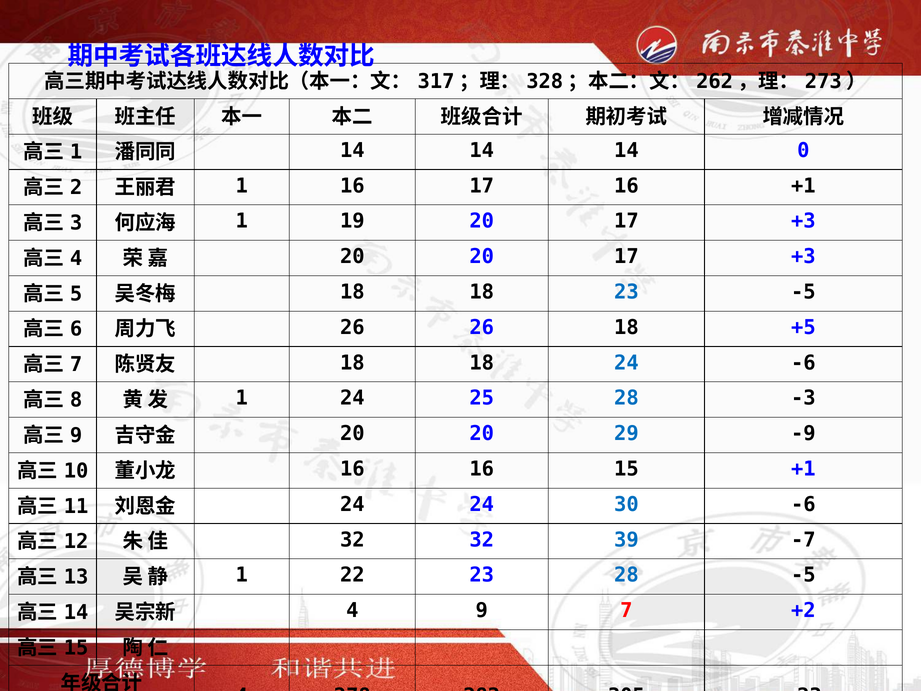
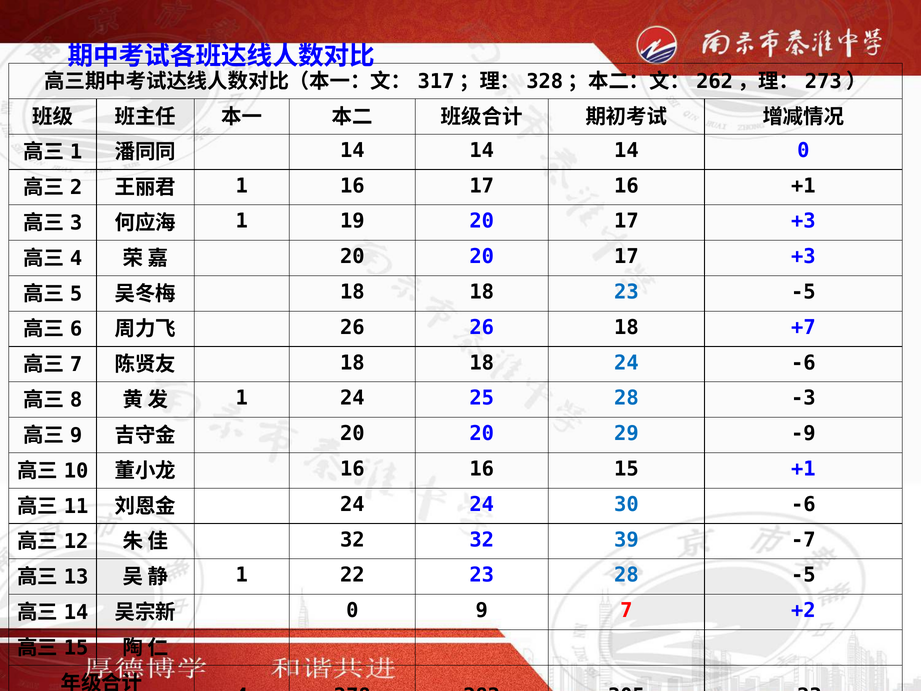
+5: +5 -> +7 (803, 327)
4: 4 -> 0 (352, 610)
